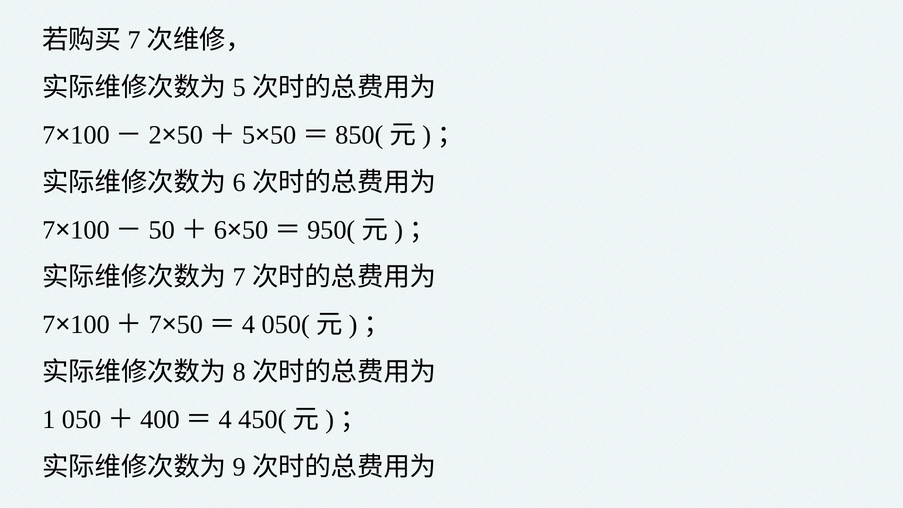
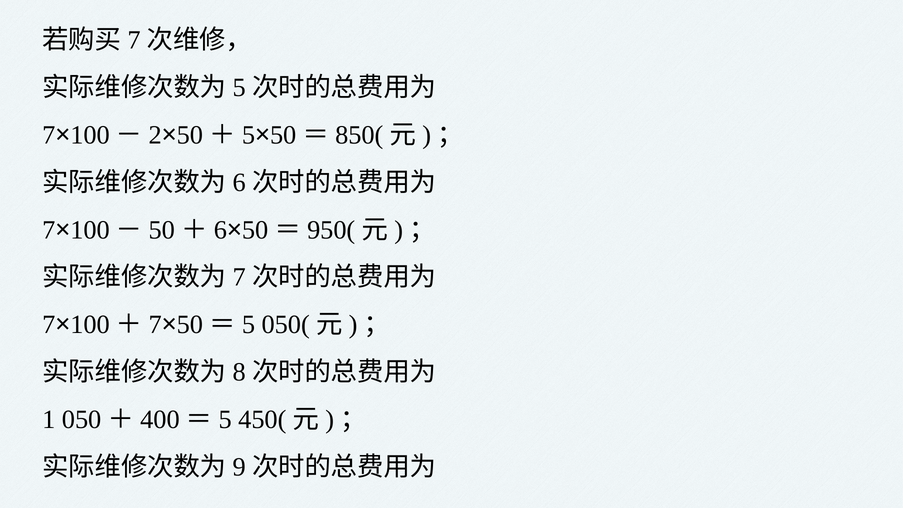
4: 4 -> 5 (248, 325)
4: 4 -> 5 (225, 420)
